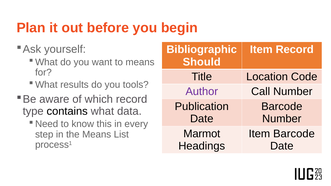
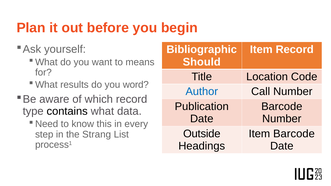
tools: tools -> word (136, 85)
Author colour: purple -> blue (202, 92)
Marmot: Marmot -> Outside (202, 134)
the Means: Means -> Strang (97, 135)
